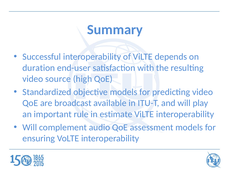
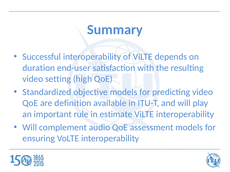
source: source -> setting (58, 79)
broadcast: broadcast -> definition (73, 103)
